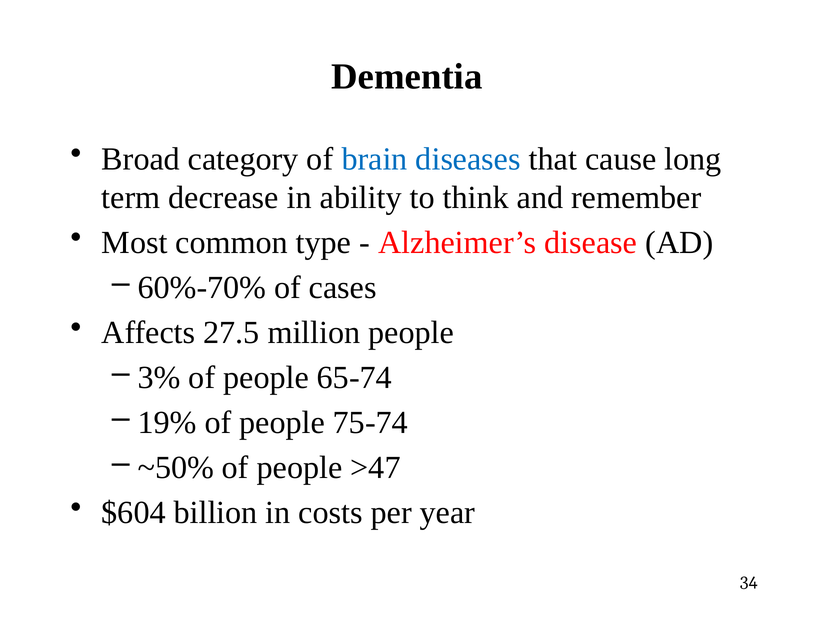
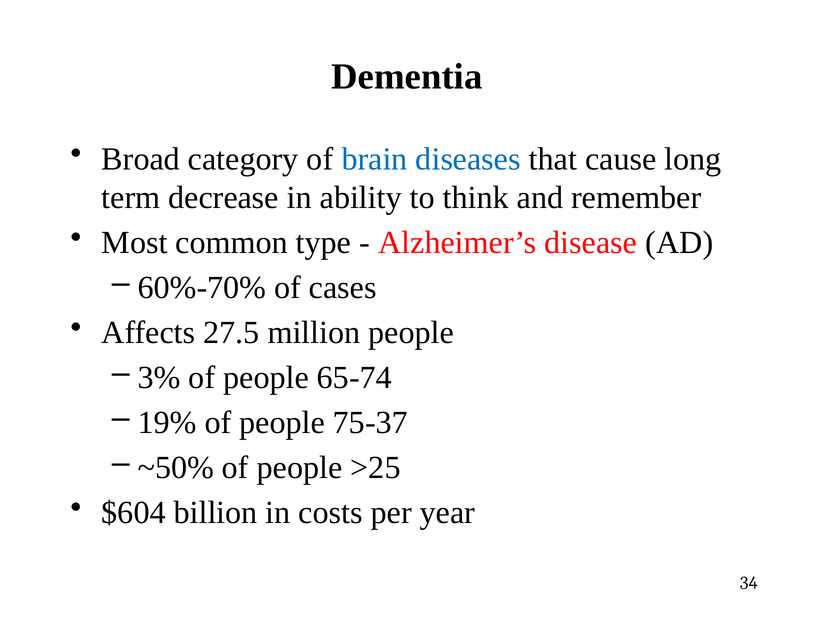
75-74: 75-74 -> 75-37 (370, 423)
>47: >47 -> >25 (376, 468)
